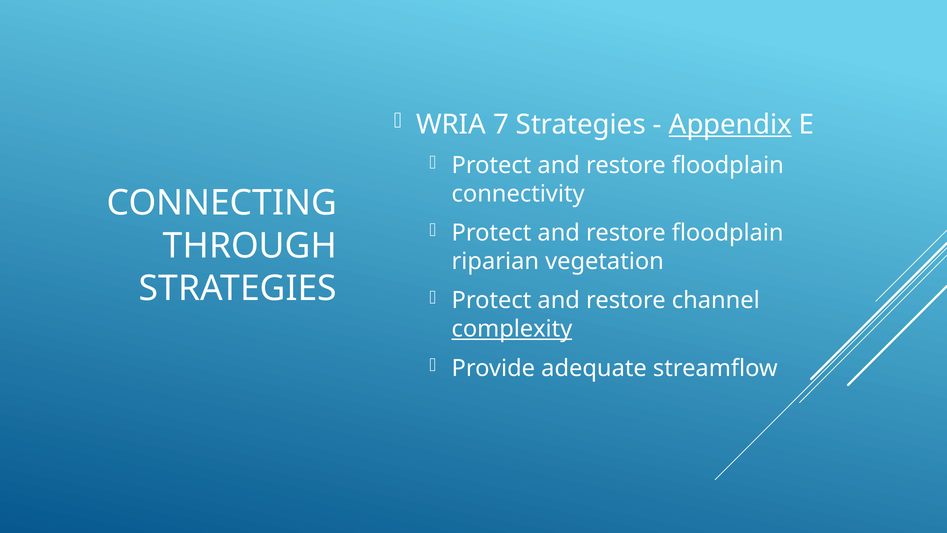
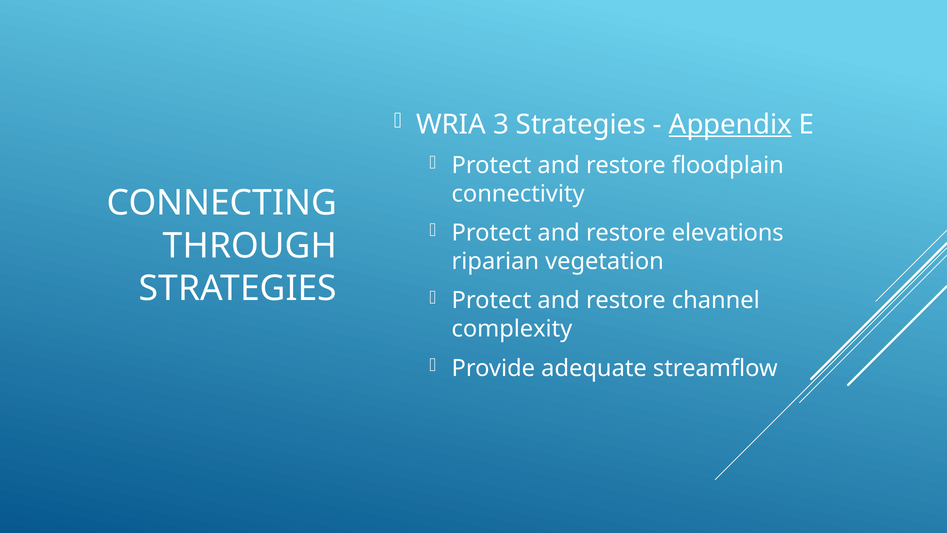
7: 7 -> 3 (501, 124)
floodplain: floodplain -> elevations (728, 233)
complexity underline: present -> none (512, 329)
